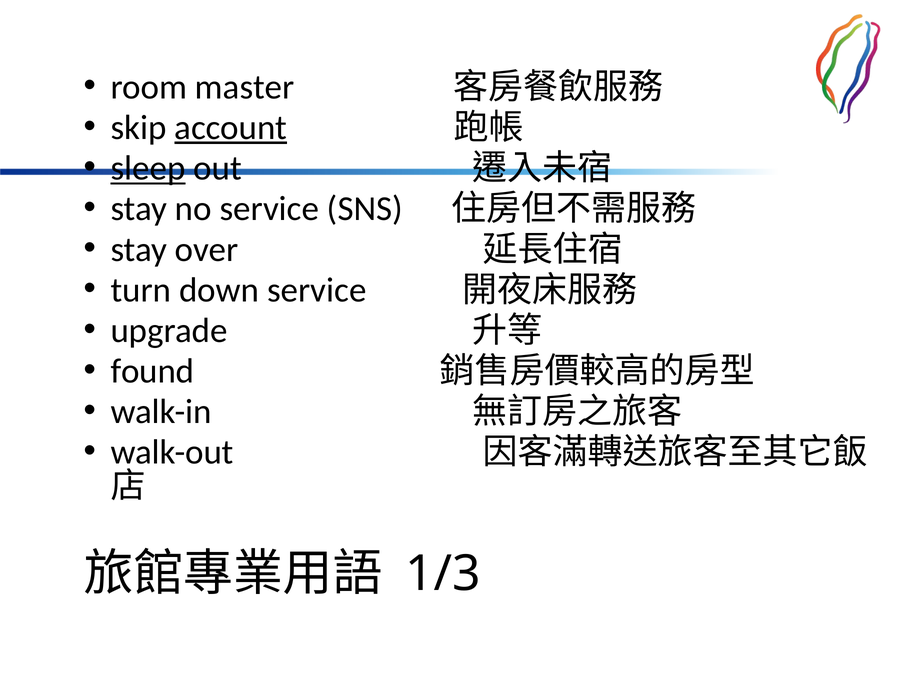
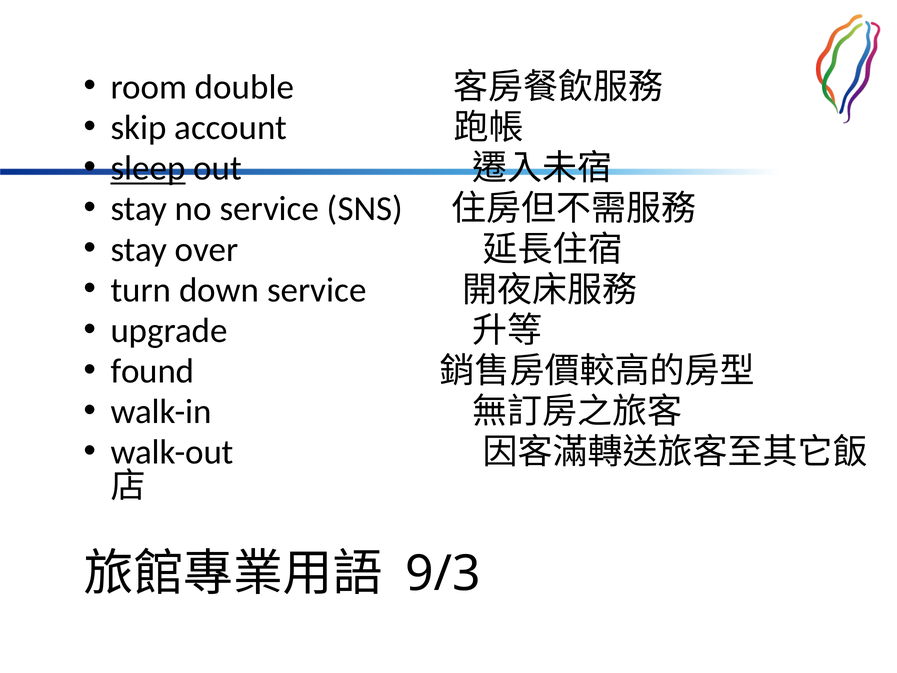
master: master -> double (245, 87)
account underline: present -> none (231, 128)
1/3: 1/3 -> 9/3 (443, 574)
